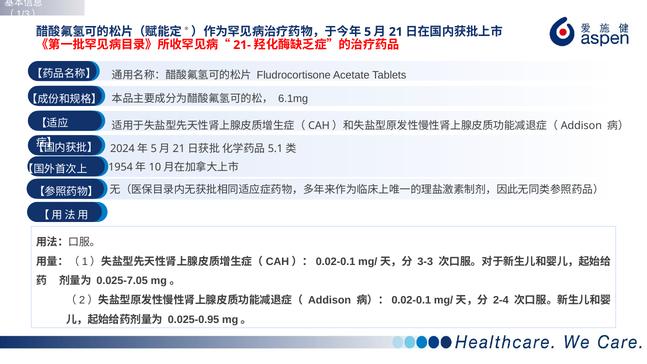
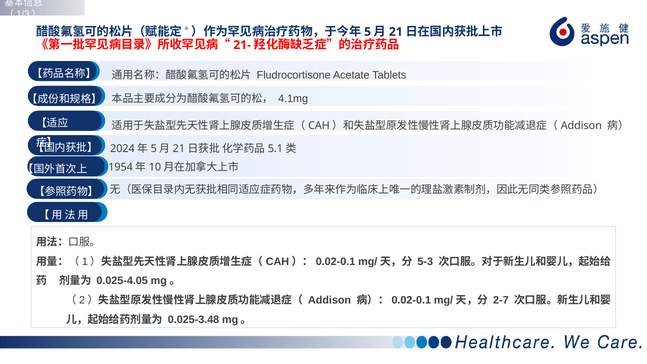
6.1mg: 6.1mg -> 4.1mg (293, 99)
3-3: 3-3 -> 5-3 (425, 261)
0.025-7.05: 0.025-7.05 -> 0.025-4.05 (122, 281)
2-4: 2-4 -> 2-7 (501, 300)
0.025-0.95: 0.025-0.95 -> 0.025-3.48 (194, 320)
